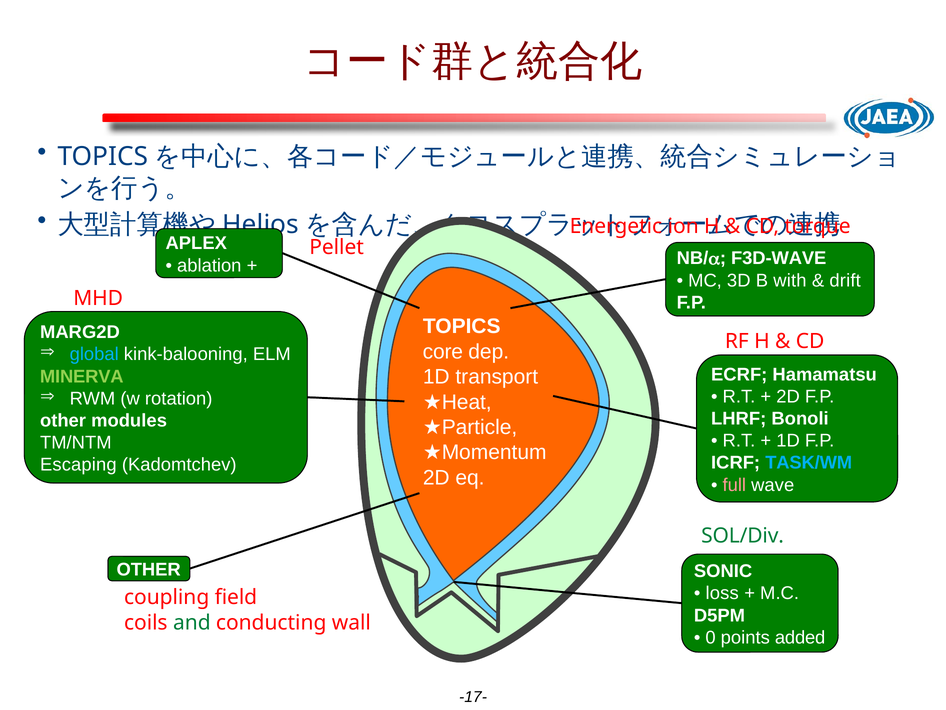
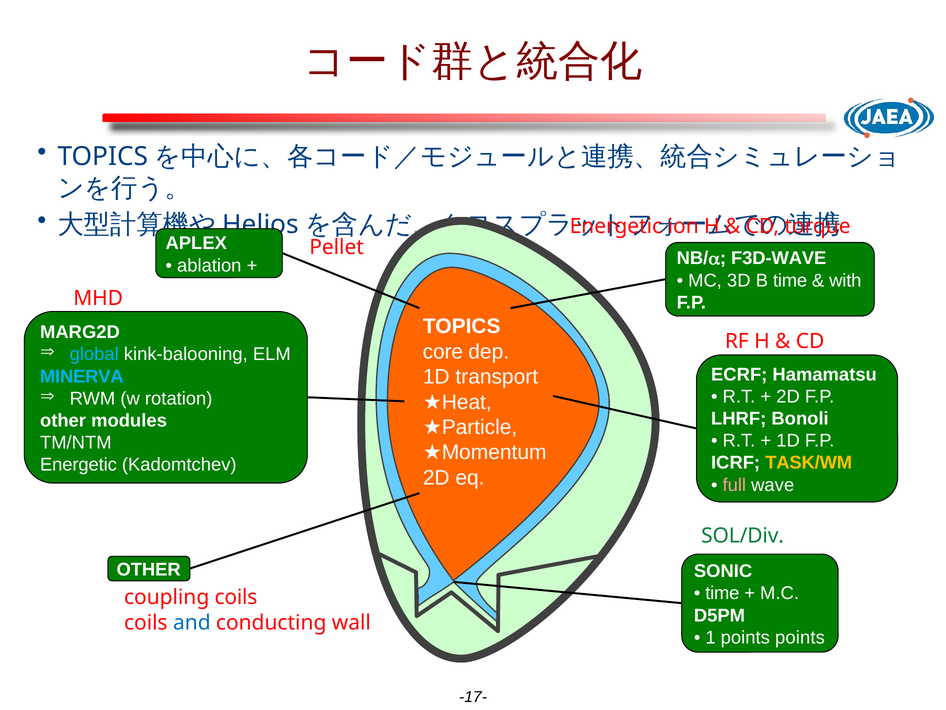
B with: with -> time (790, 280)
drift: drift -> with (845, 280)
MINERVA colour: light green -> light blue (82, 376)
TASK/WM colour: light blue -> yellow (809, 463)
Escaping: Escaping -> Energetic (78, 465)
loss: loss -> time (722, 593)
coupling field: field -> coils (236, 597)
and colour: green -> blue (192, 622)
0: 0 -> 1 (711, 637)
points added: added -> points (800, 637)
